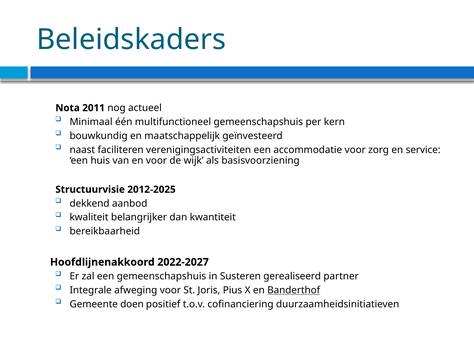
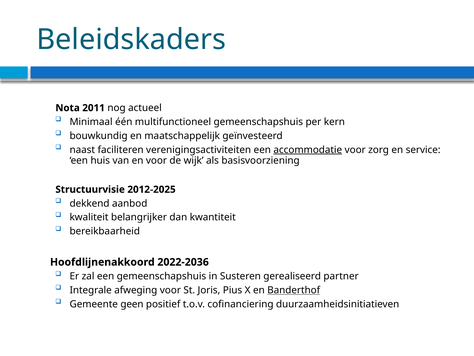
accommodatie underline: none -> present (308, 150)
2022-2027: 2022-2027 -> 2022-2036 (183, 262)
doen: doen -> geen (132, 304)
